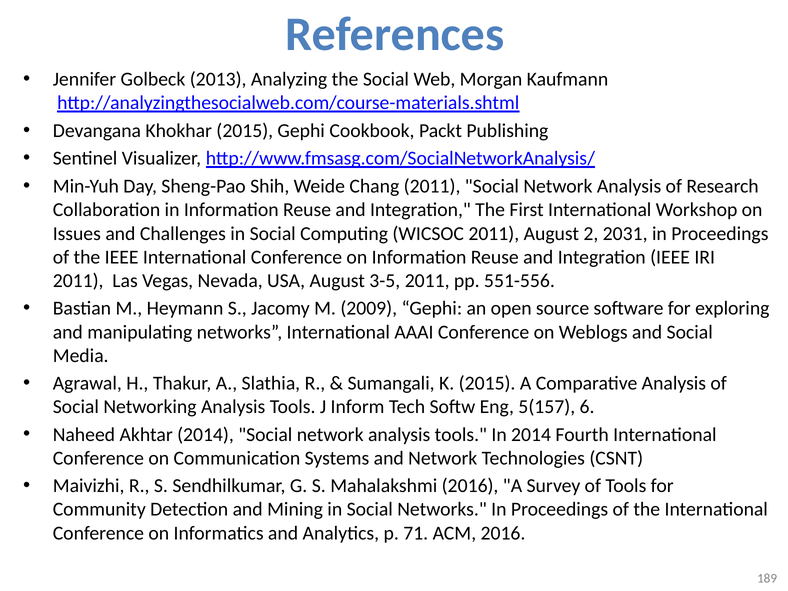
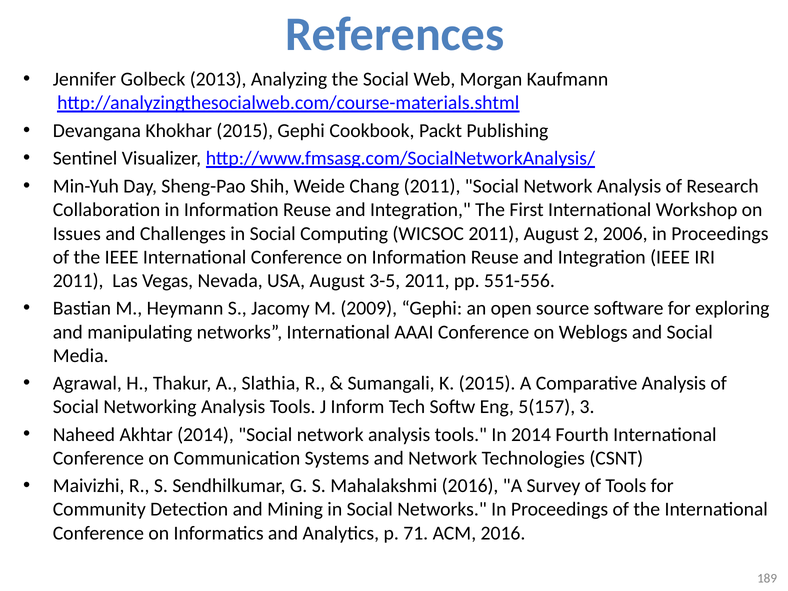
2031: 2031 -> 2006 (625, 234)
6: 6 -> 3 (587, 407)
